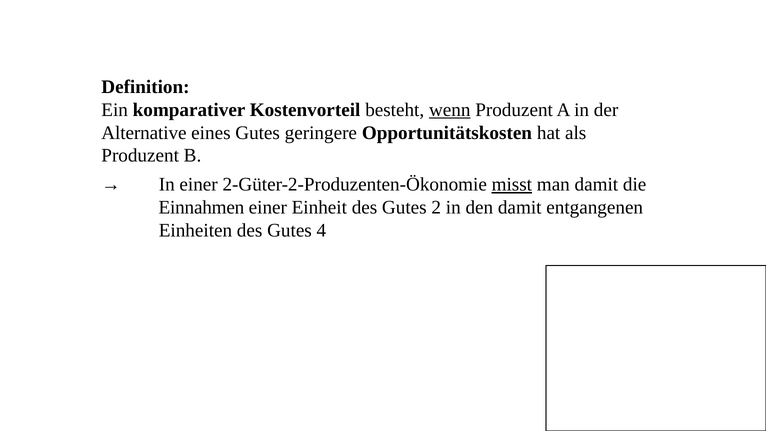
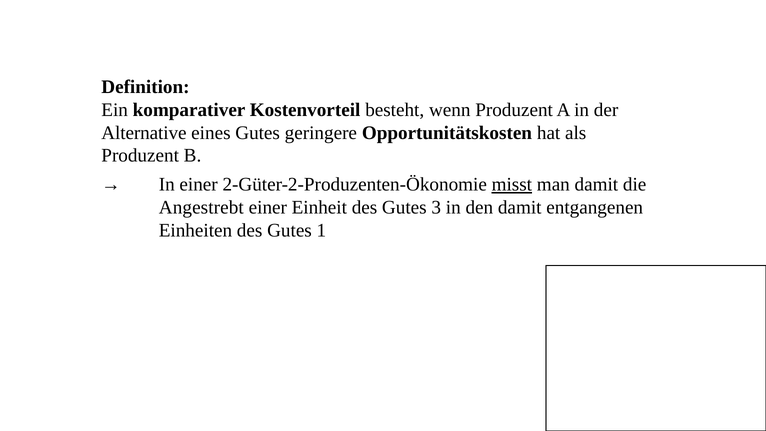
wenn underline: present -> none (450, 110)
Einnahmen: Einnahmen -> Angestrebt (201, 207)
2: 2 -> 3 (436, 207)
4: 4 -> 1 (321, 230)
